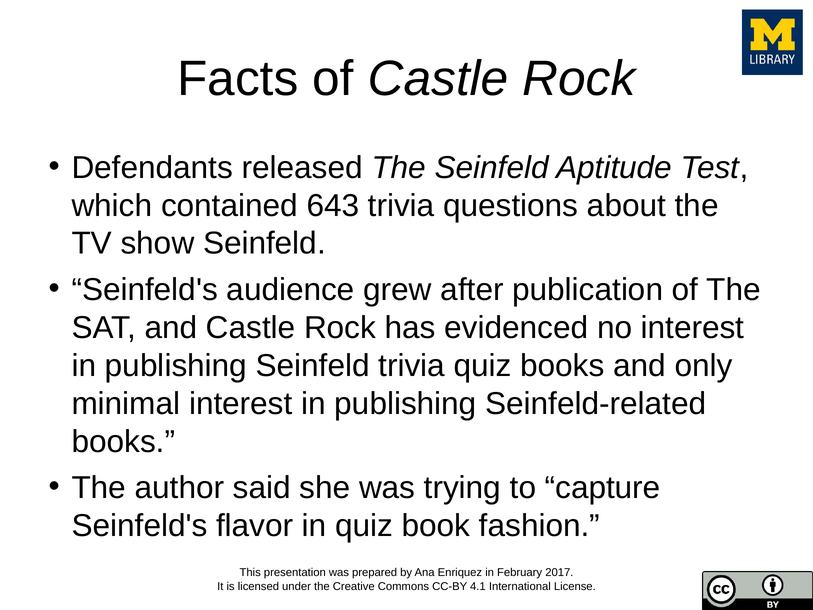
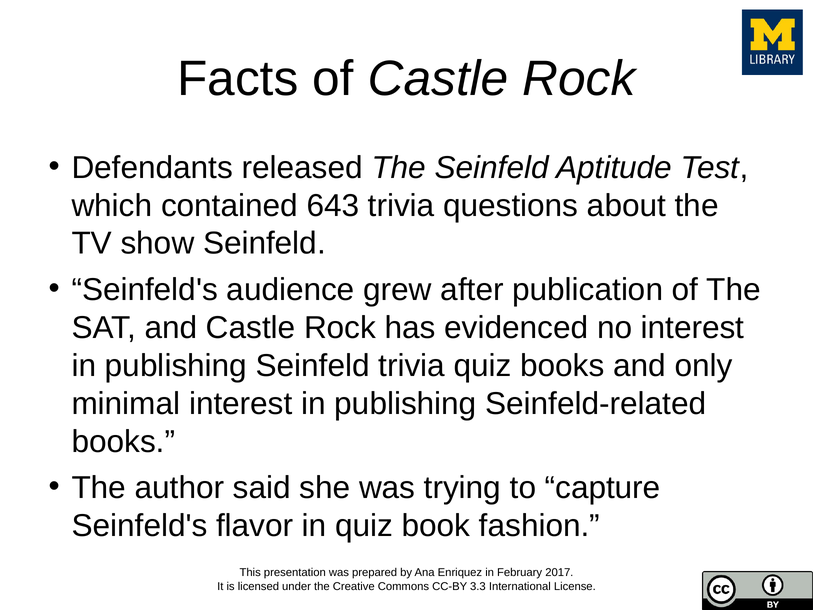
4.1: 4.1 -> 3.3 (478, 586)
